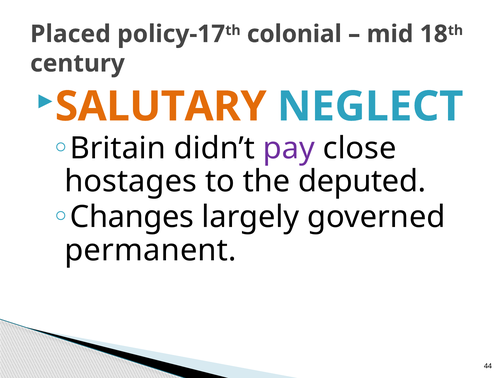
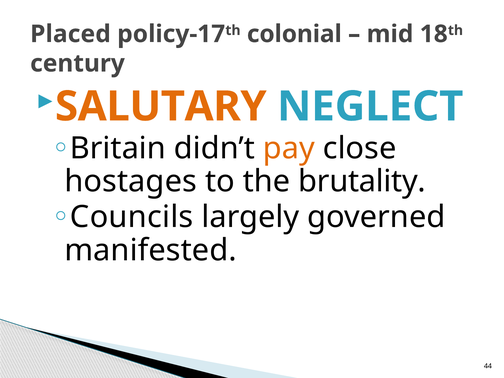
pay colour: purple -> orange (289, 148)
deputed: deputed -> brutality (362, 181)
Changes: Changes -> Councils (132, 217)
permanent: permanent -> manifested (151, 250)
